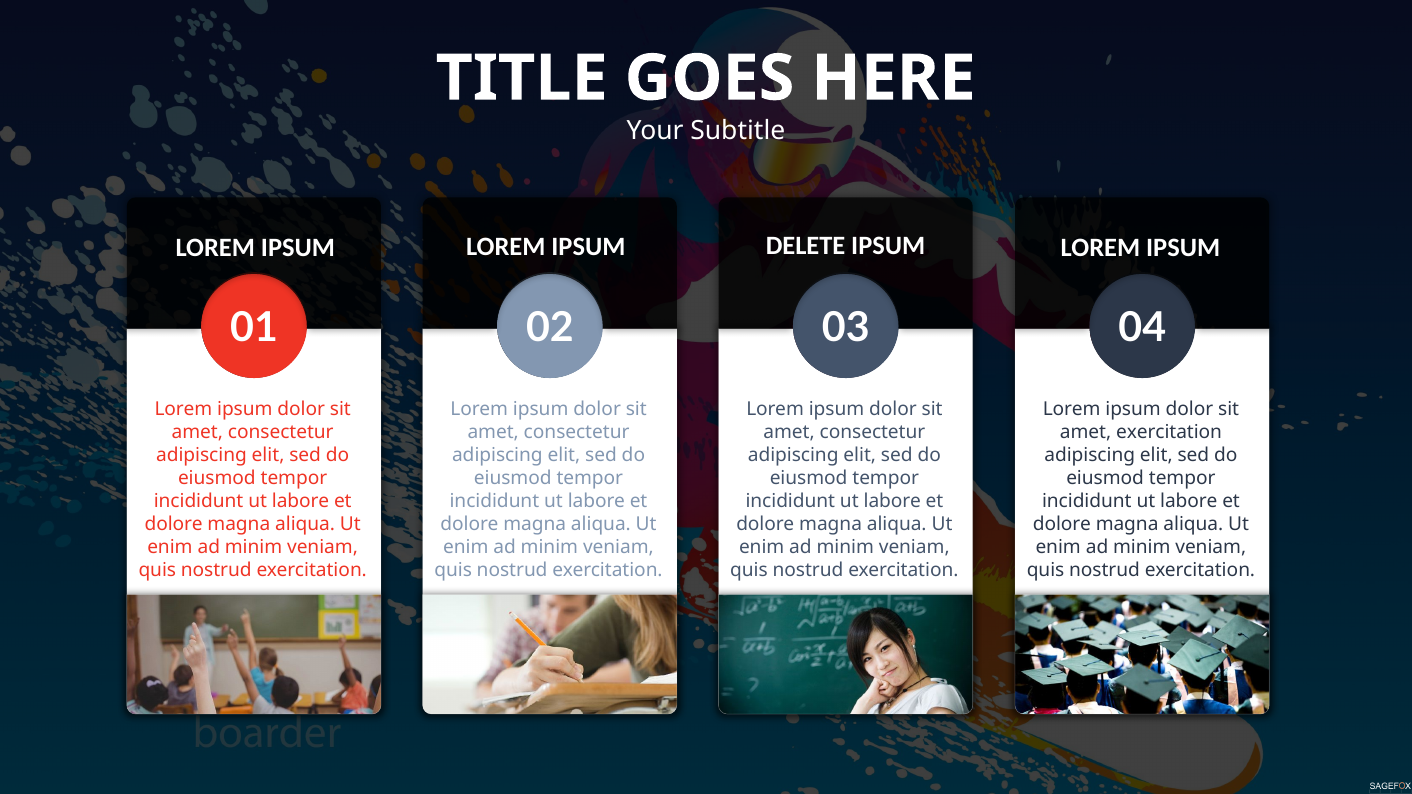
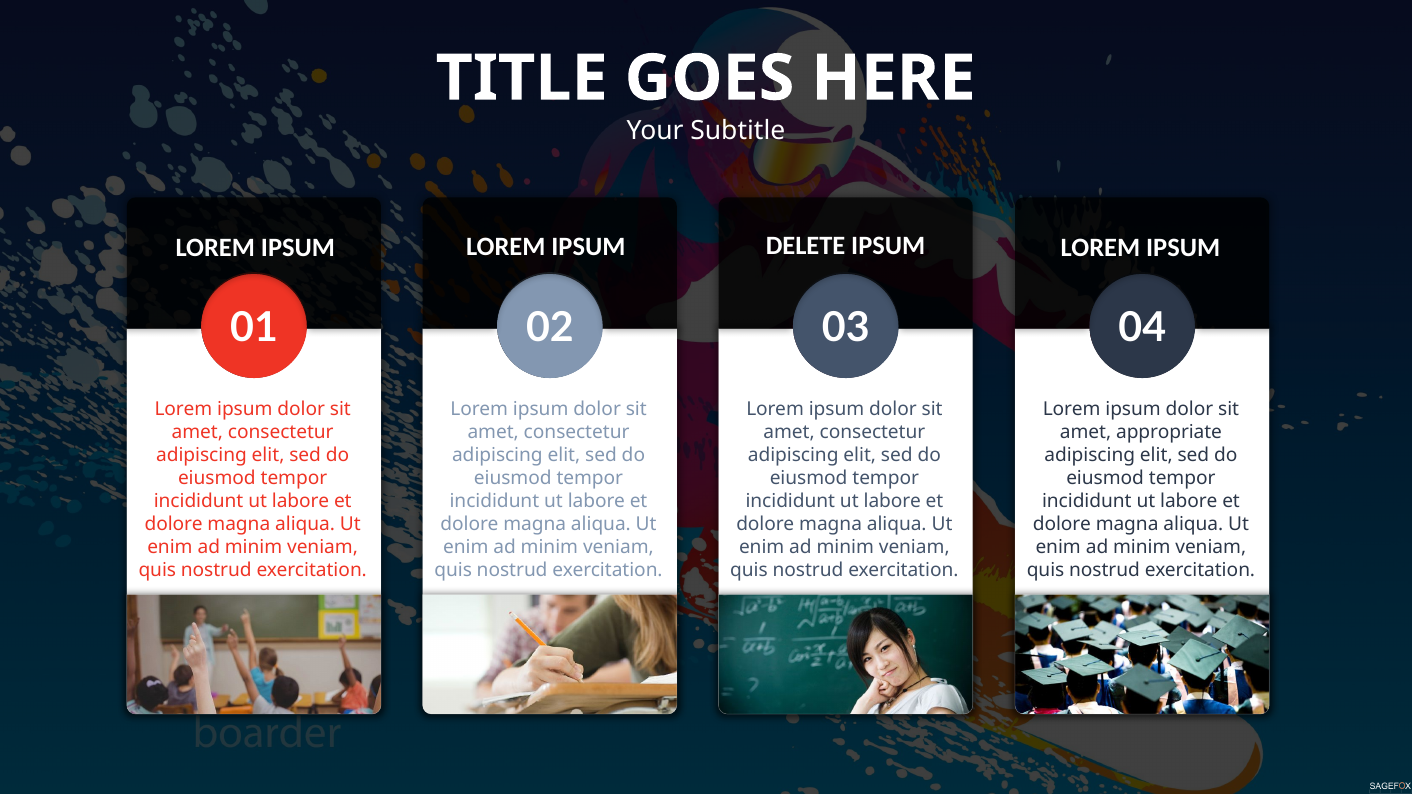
amet exercitation: exercitation -> appropriate (1169, 433)
